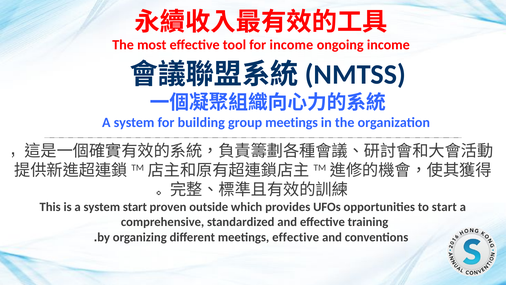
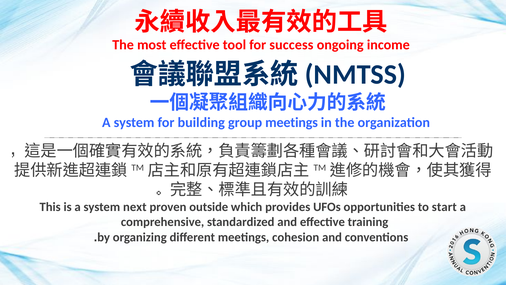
for income: income -> success (291, 45)
system start: start -> next (135, 207)
meetings effective: effective -> cohesion (296, 237)
